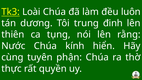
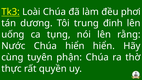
luôn: luôn -> phơi (131, 12)
thiên: thiên -> uống (13, 34)
Chúa kính: kính -> hiển (75, 46)
